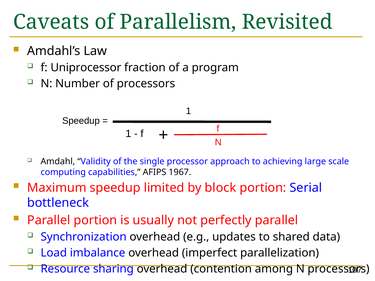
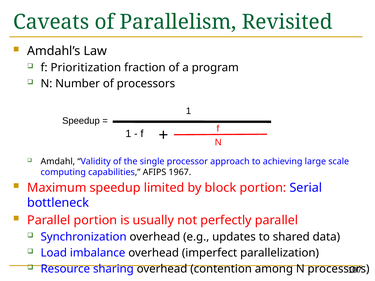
Uniprocessor: Uniprocessor -> Prioritization (86, 68)
